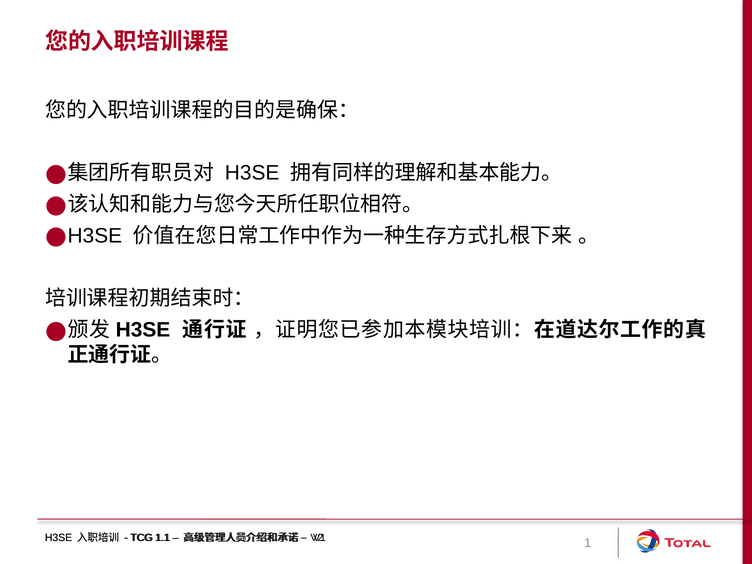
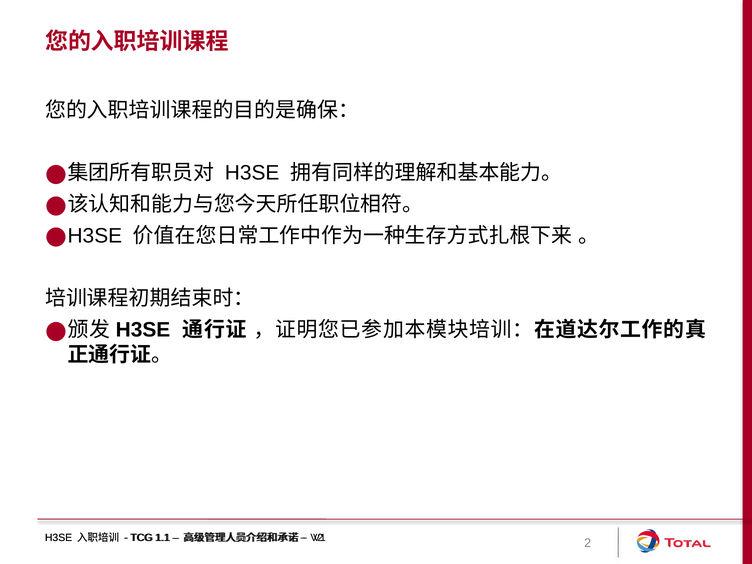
1: 1 -> 2 (588, 543)
